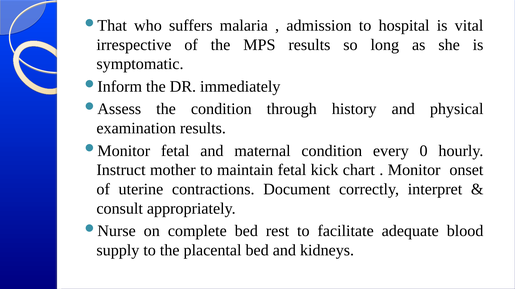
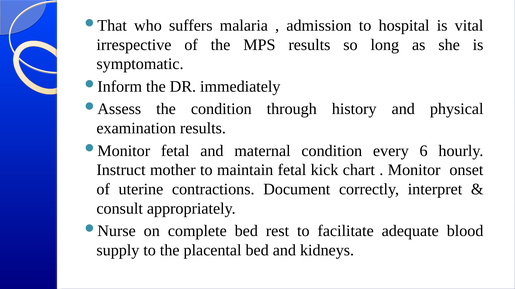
0: 0 -> 6 (424, 151)
